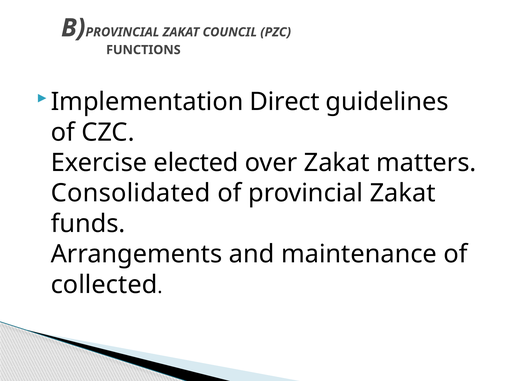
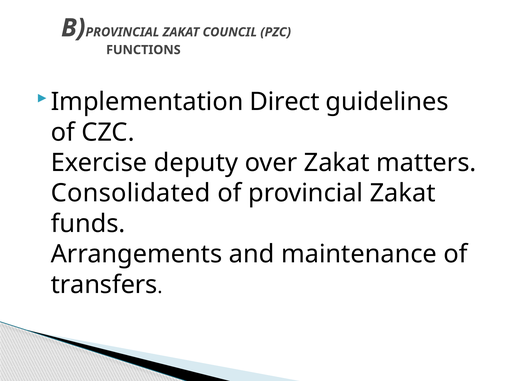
elected: elected -> deputy (196, 163)
collected: collected -> transfers (104, 285)
